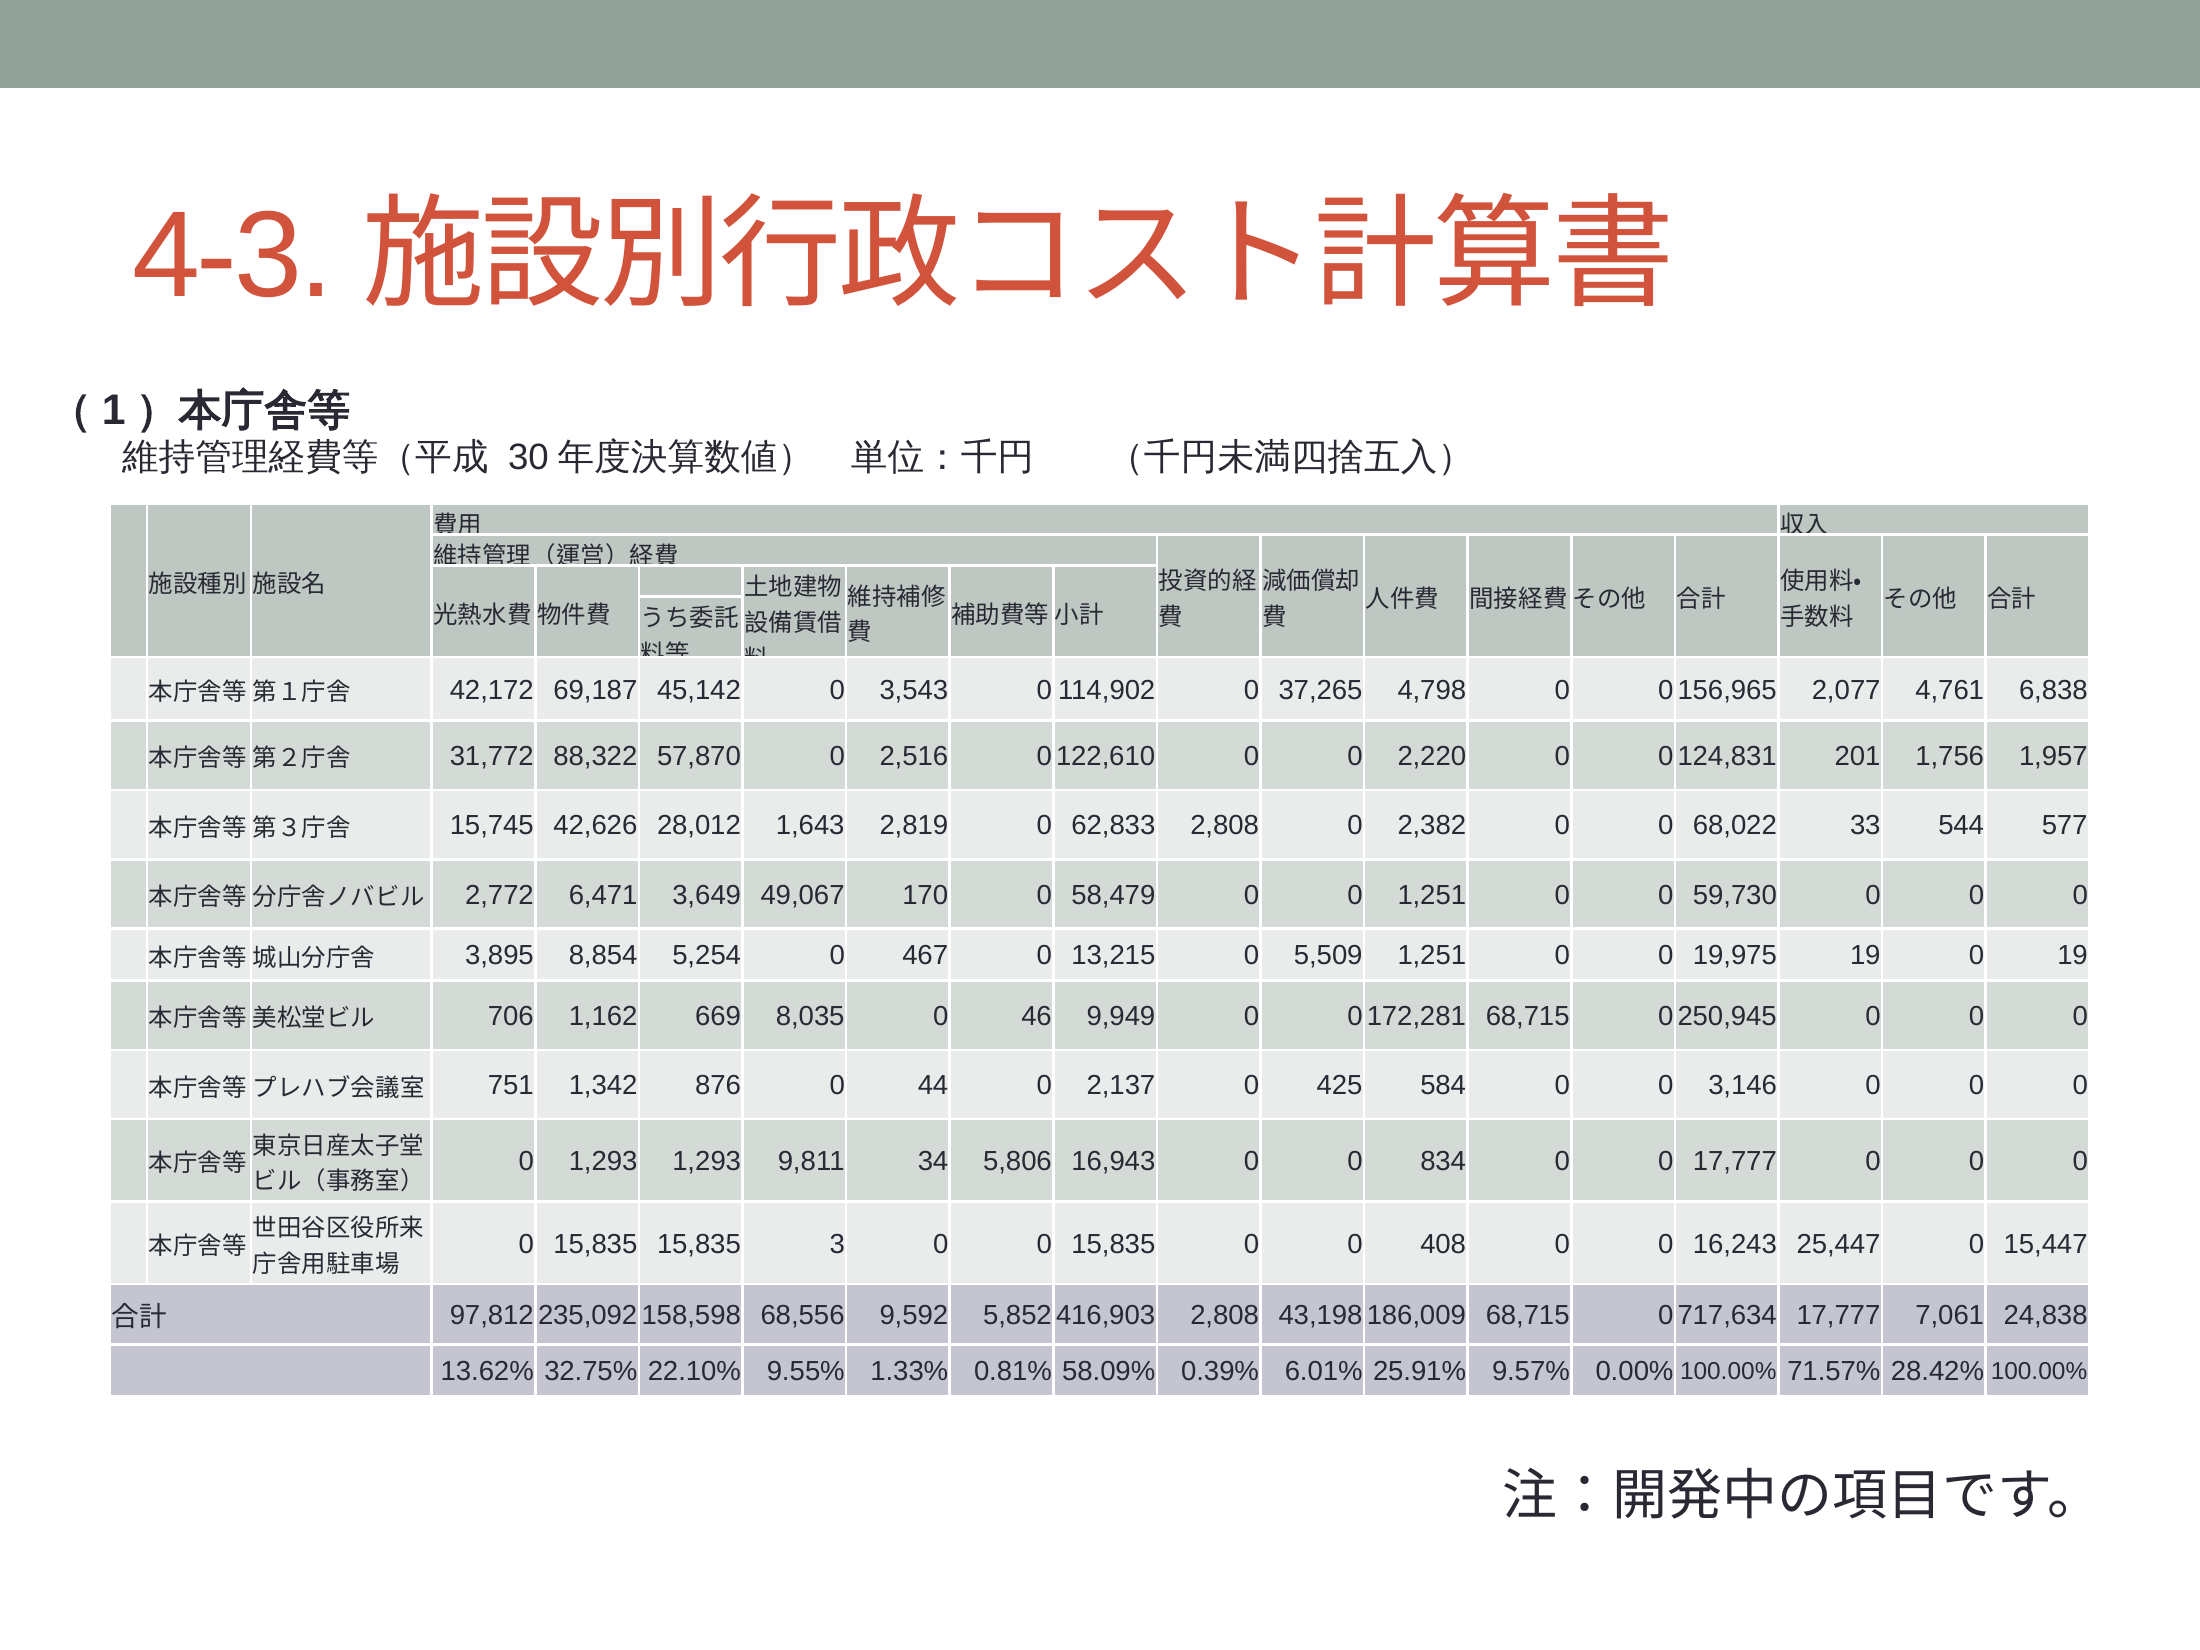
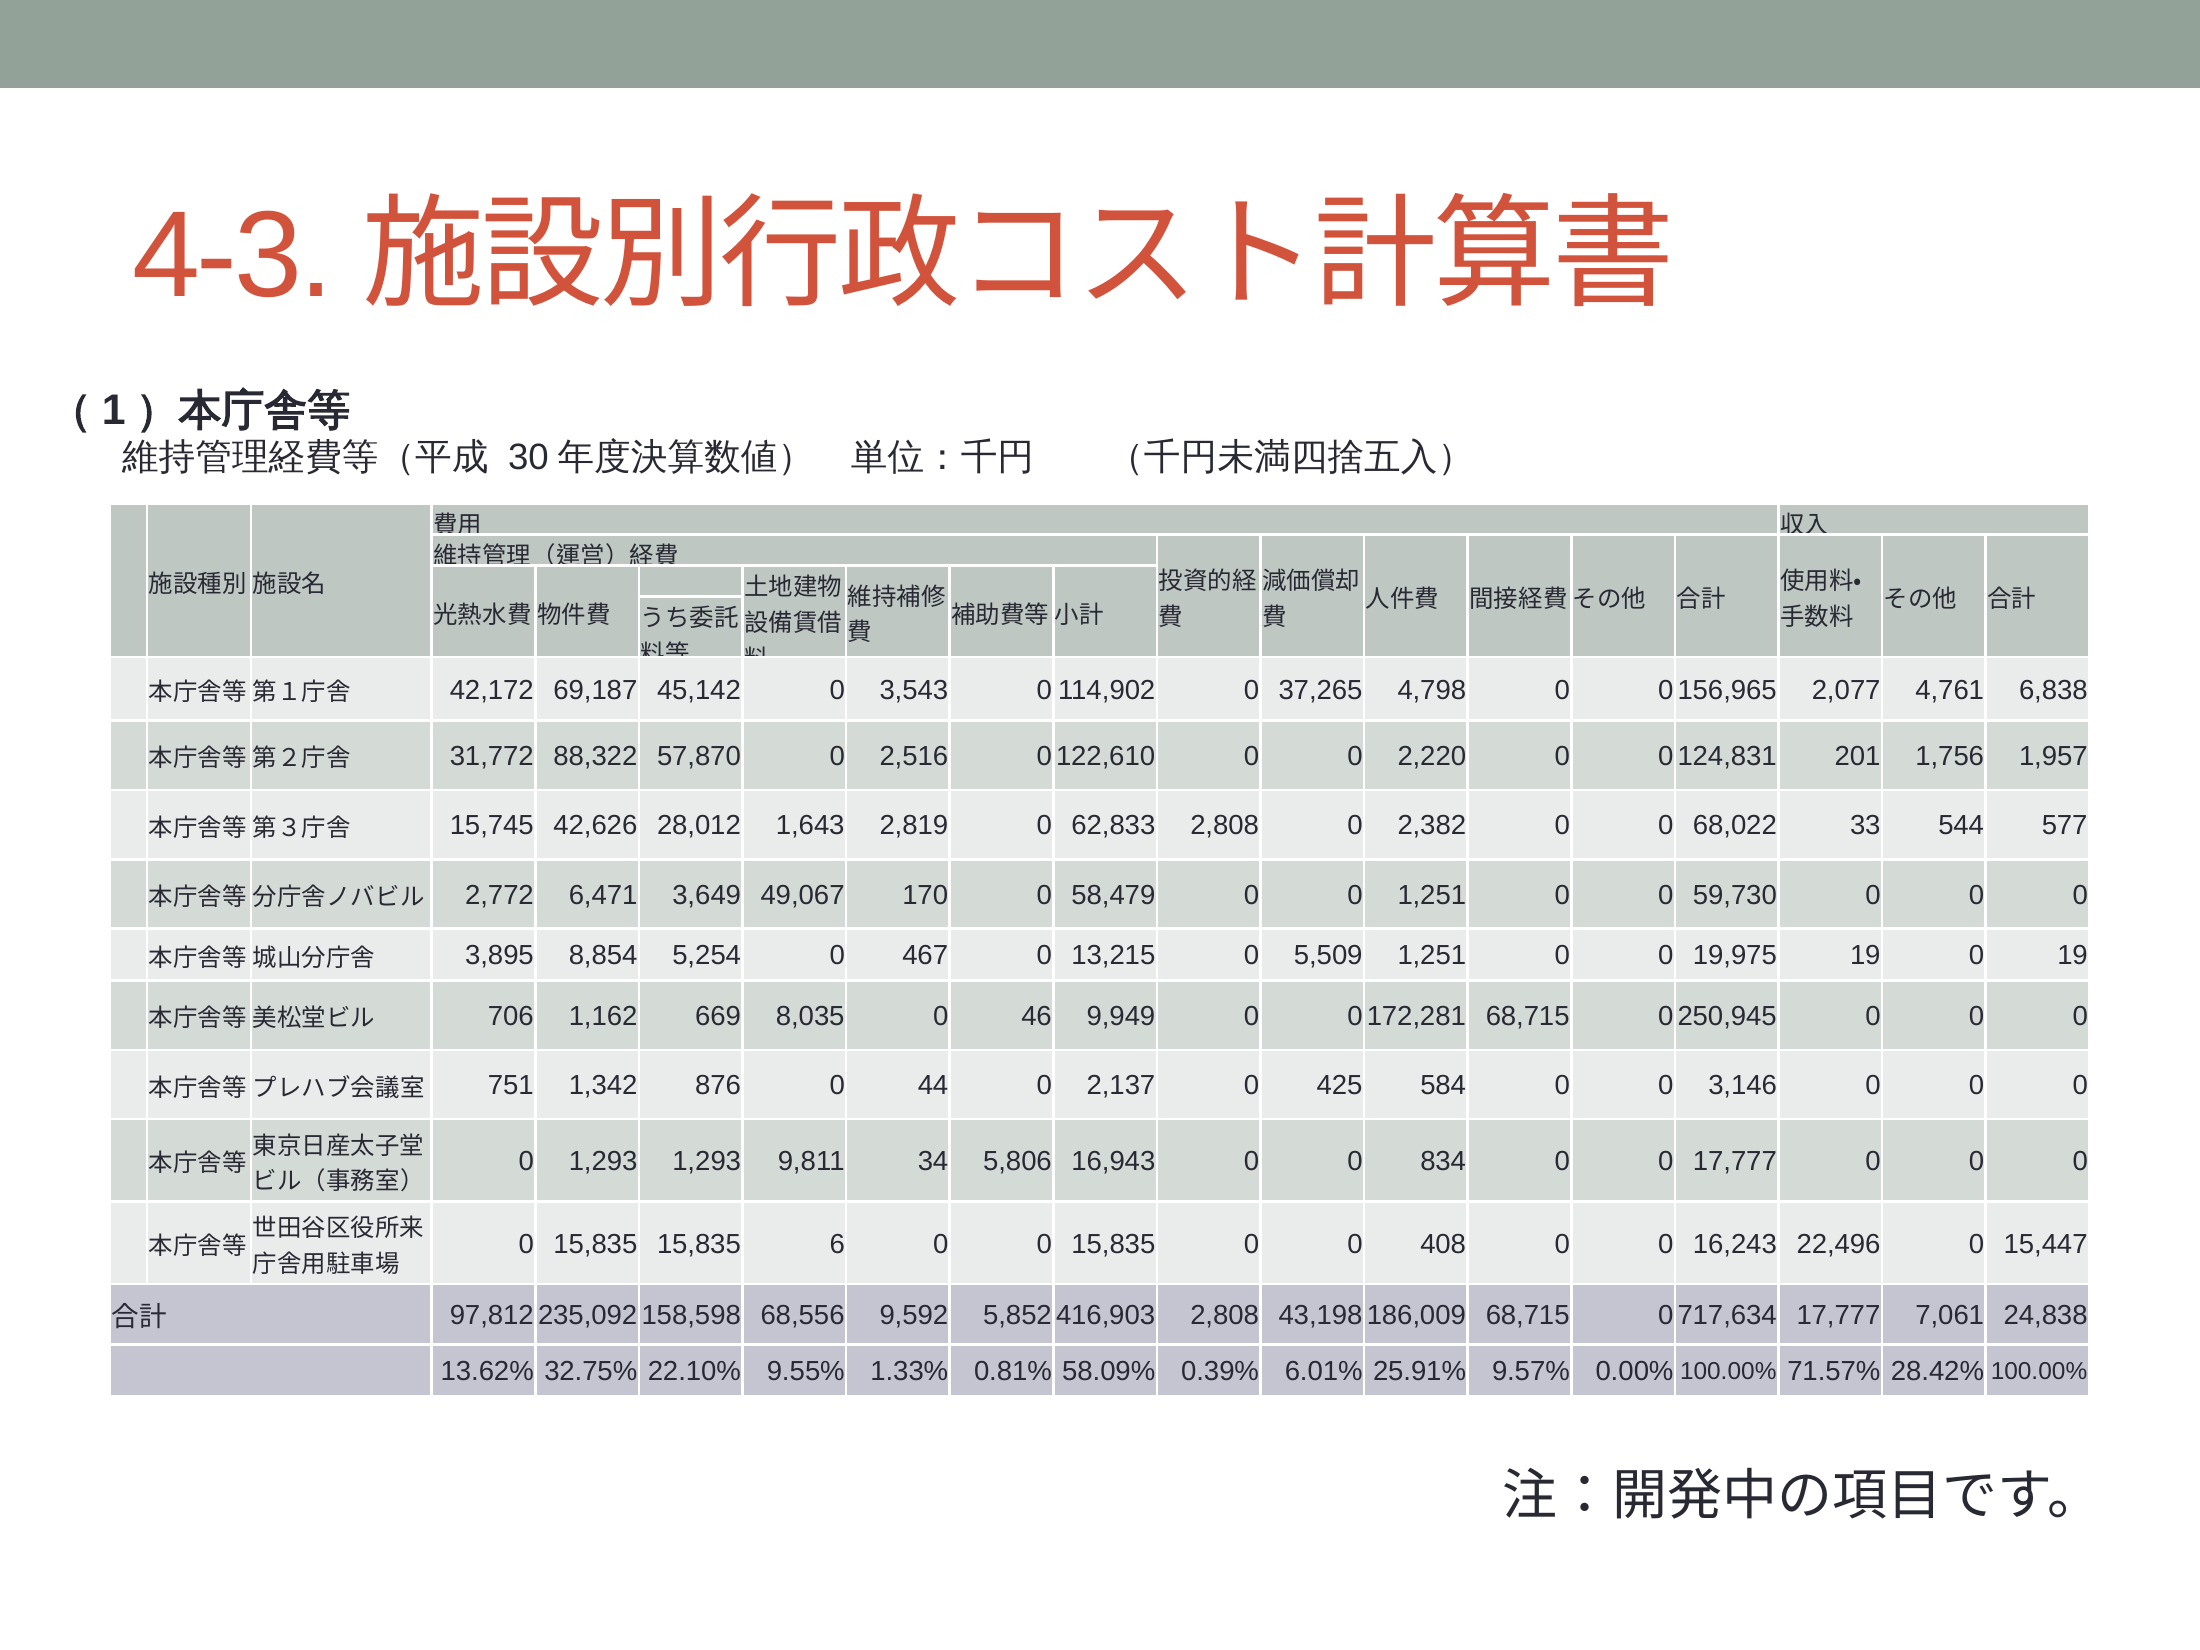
3: 3 -> 6 (837, 1244)
25,447: 25,447 -> 22,496 (1839, 1244)
